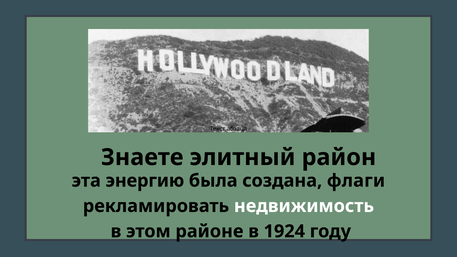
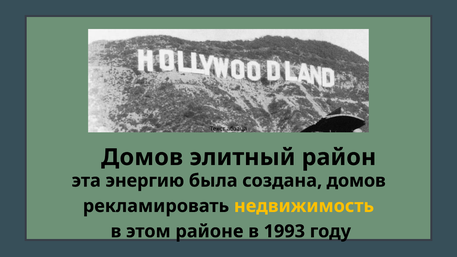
Знаете: Знаете -> Домов (142, 157)
создана флаги: флаги -> домов (356, 181)
недвижимость colour: white -> yellow (304, 206)
1924: 1924 -> 1993 (284, 231)
